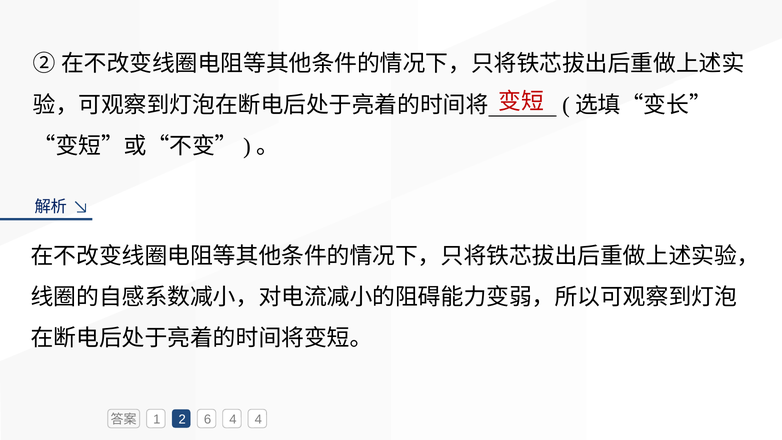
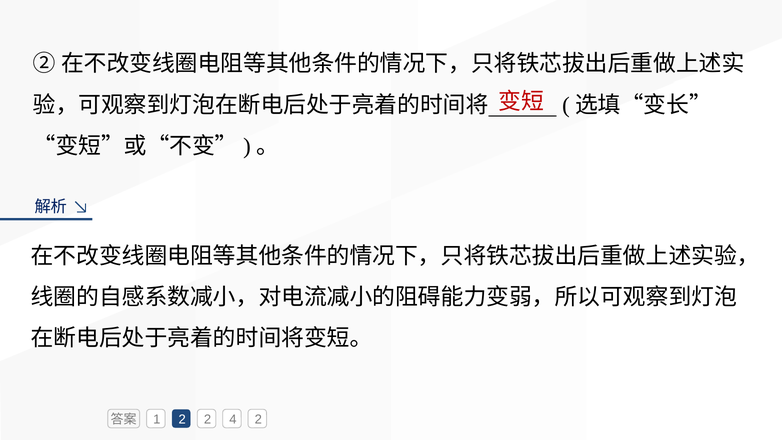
2 6: 6 -> 2 (208, 419)
4 4: 4 -> 2 (258, 419)
